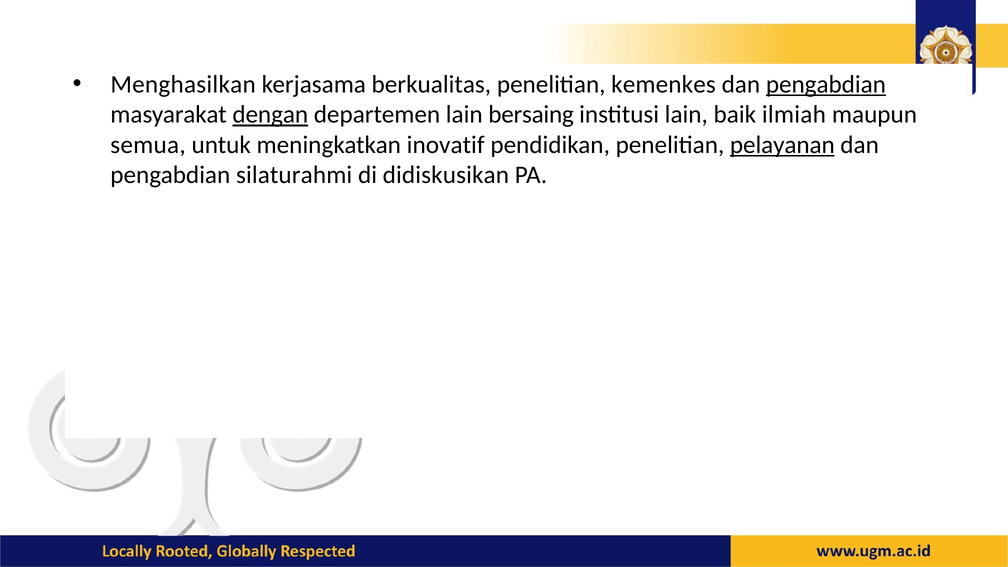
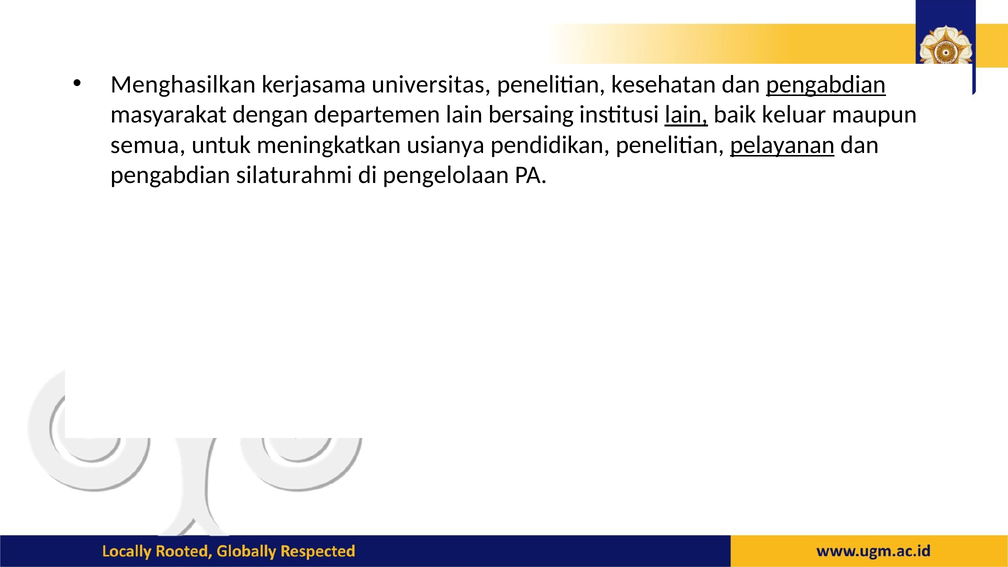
berkualitas: berkualitas -> universitas (431, 84)
kemenkes: kemenkes -> kesehatan (664, 84)
dengan underline: present -> none (270, 115)
lain underline: none -> present (686, 115)
ilmiah: ilmiah -> keluar (794, 115)
inovatif: inovatif -> usianya (446, 145)
didiskusikan: didiskusikan -> pengelolaan (446, 175)
